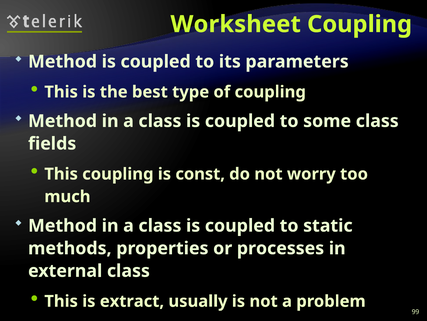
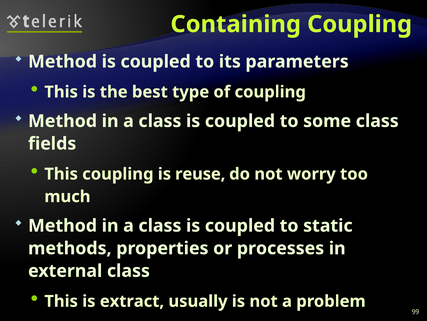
Worksheet: Worksheet -> Containing (236, 24)
const: const -> reuse (200, 174)
